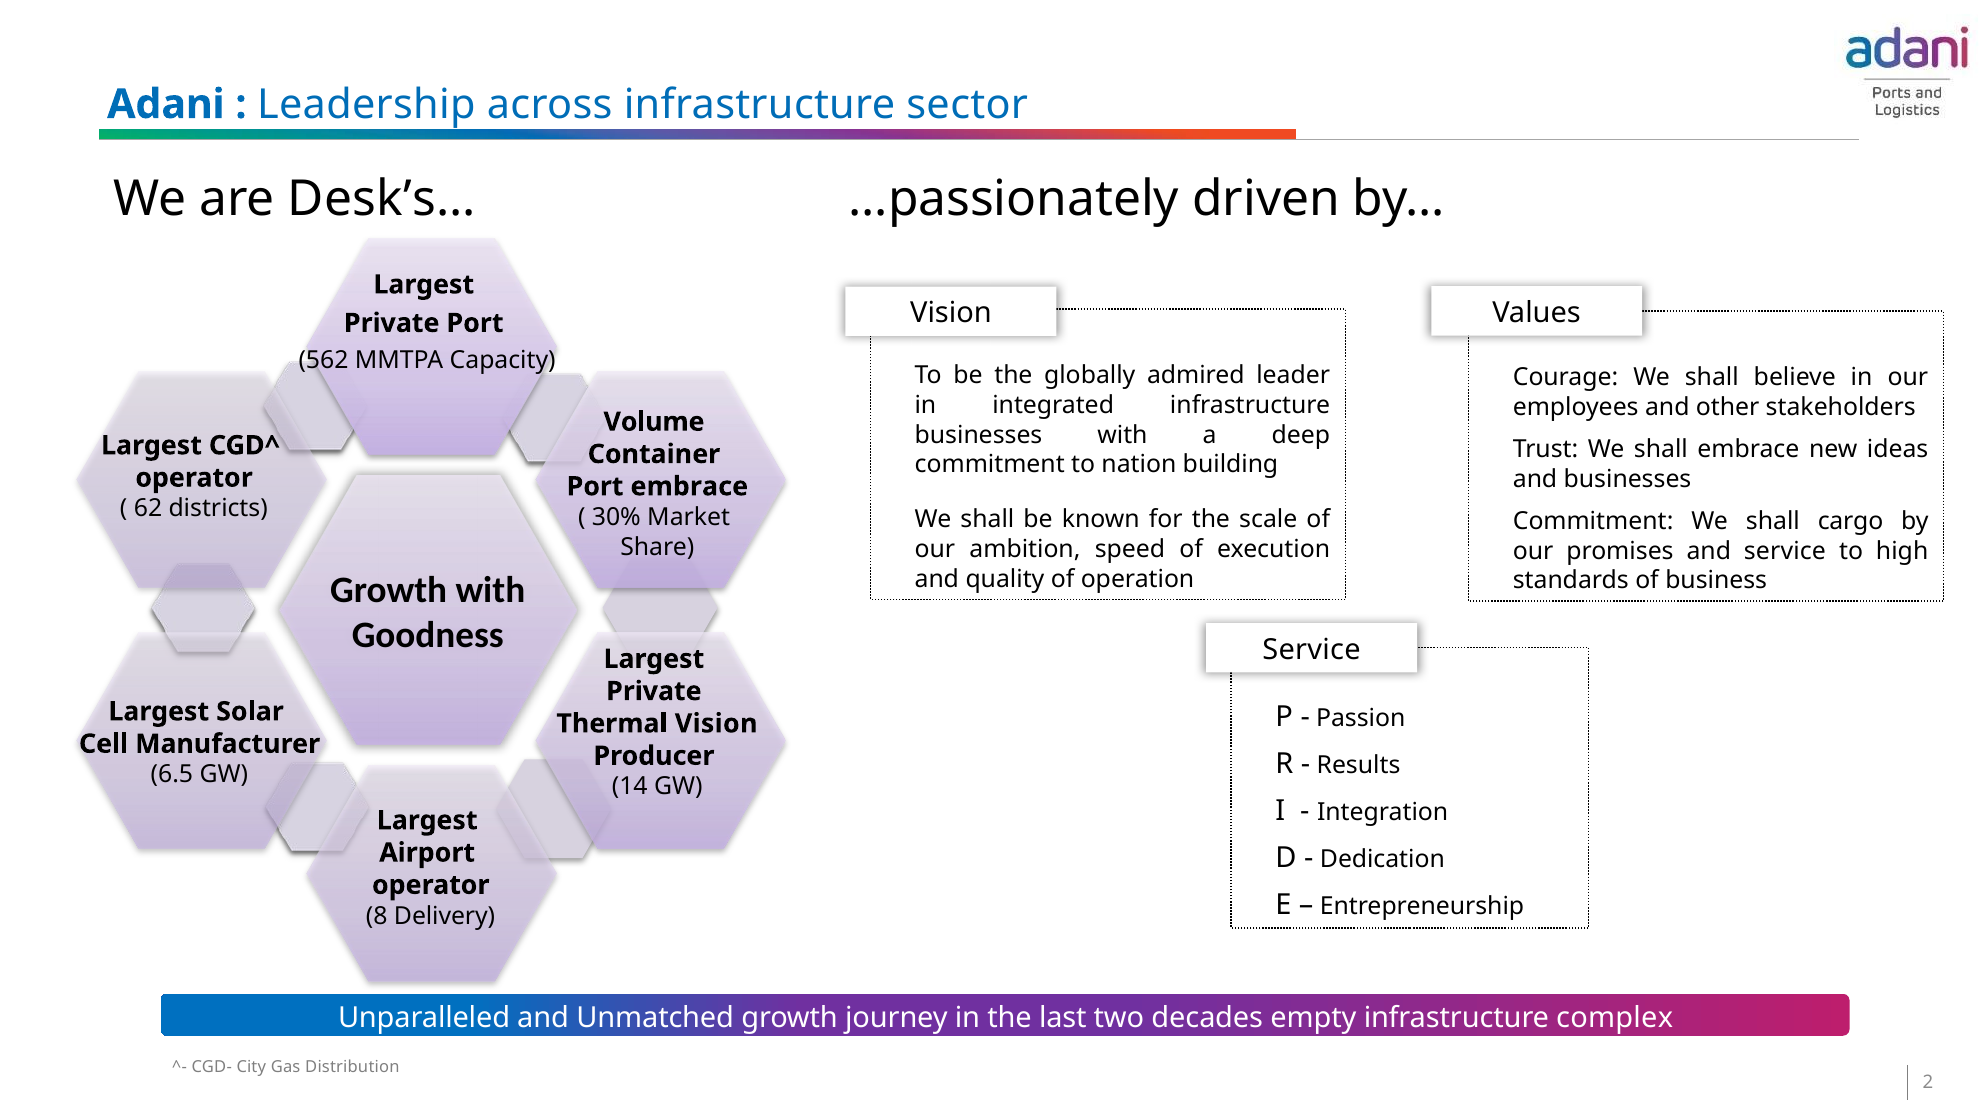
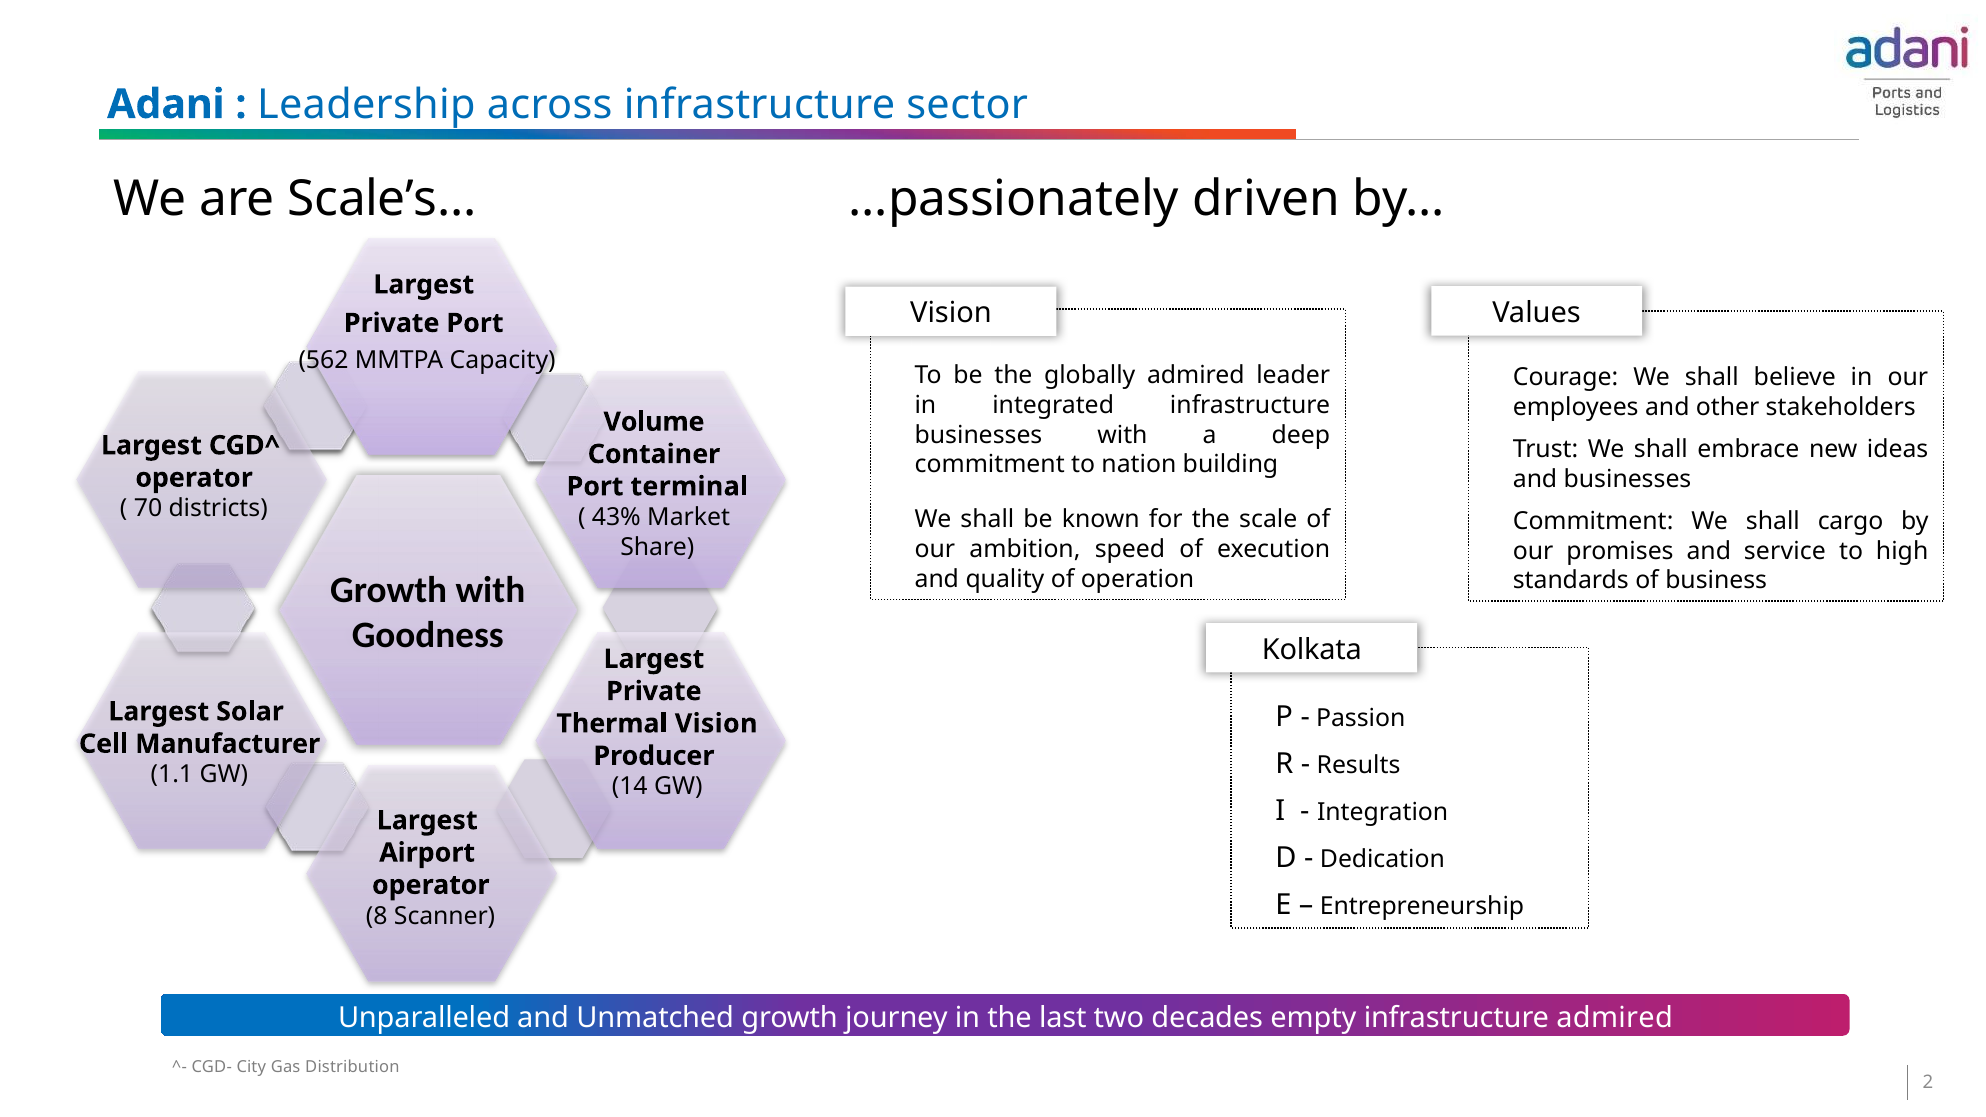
Desk’s…: Desk’s… -> Scale’s… (382, 199)
Port embrace: embrace -> terminal (689, 487)
62: 62 -> 70 (148, 509)
30%: 30% -> 43% (616, 517)
Service: Service -> Kolkata (1312, 650)
6.5: 6.5 -> 1.1 (172, 775)
Delivery: Delivery -> Scanner (445, 916)
infrastructure complex: complex -> admired (1615, 1018)
